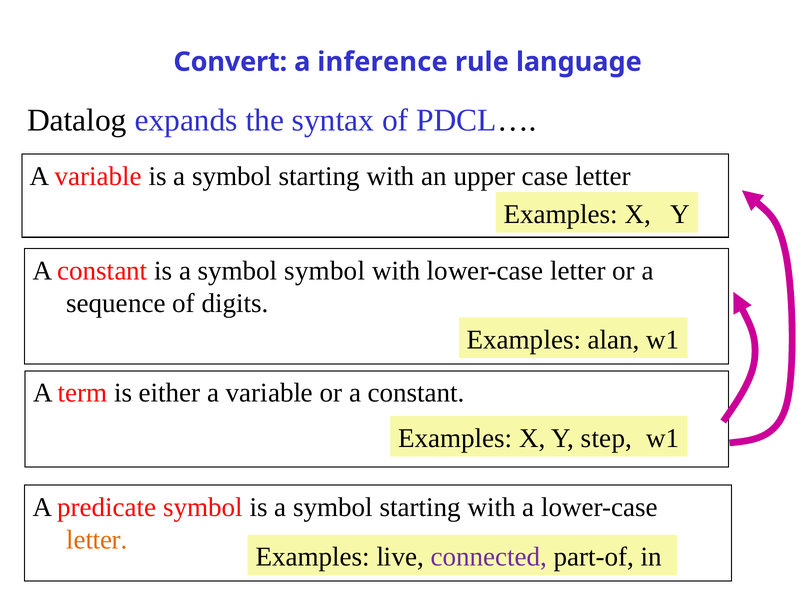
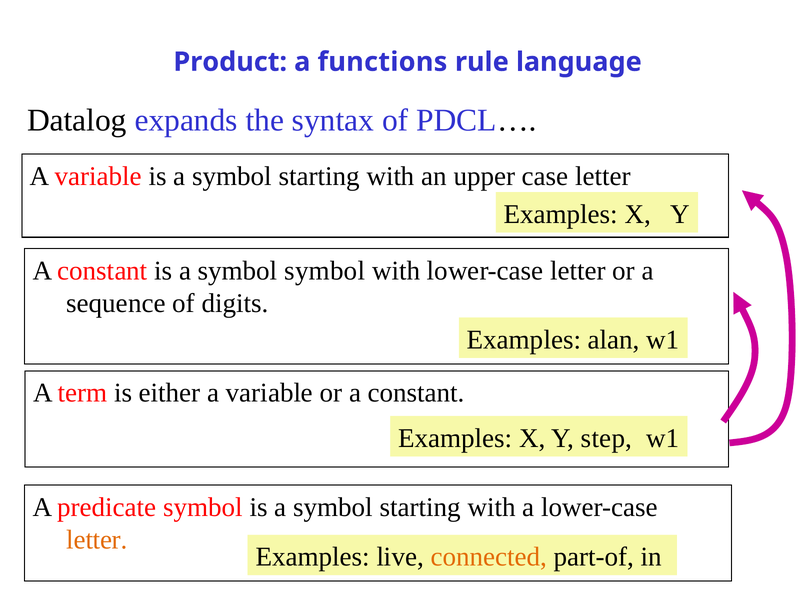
Convert: Convert -> Product (230, 62)
inference: inference -> functions (382, 62)
connected colour: purple -> orange (489, 557)
